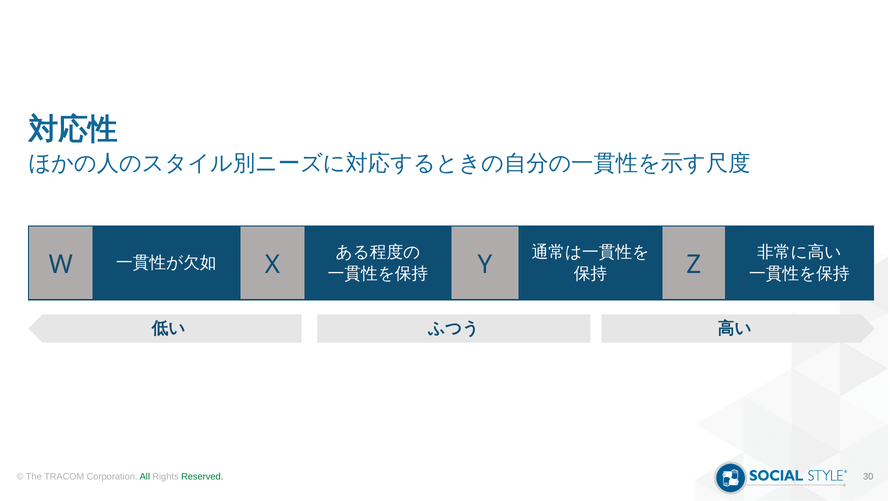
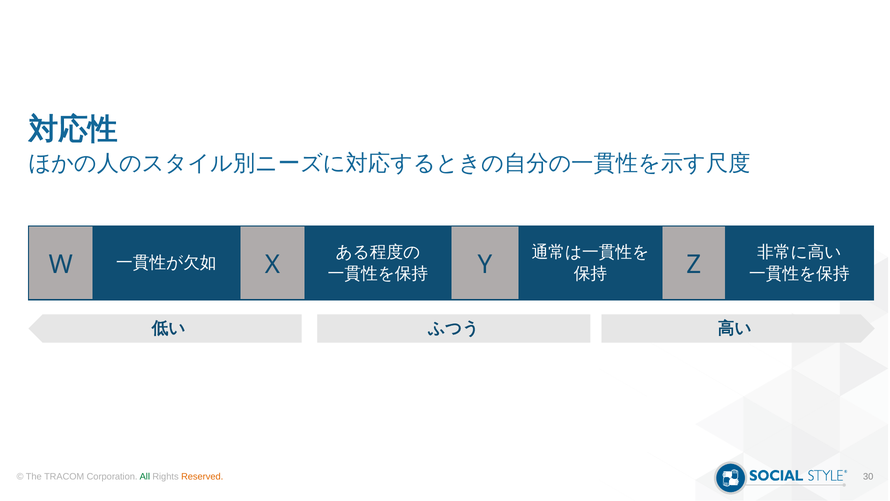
Reserved colour: green -> orange (202, 476)
